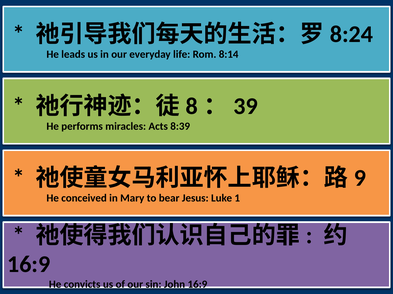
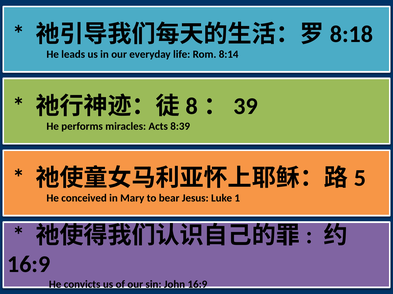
8:24: 8:24 -> 8:18 (351, 34)
9: 9 -> 5 (360, 179)
